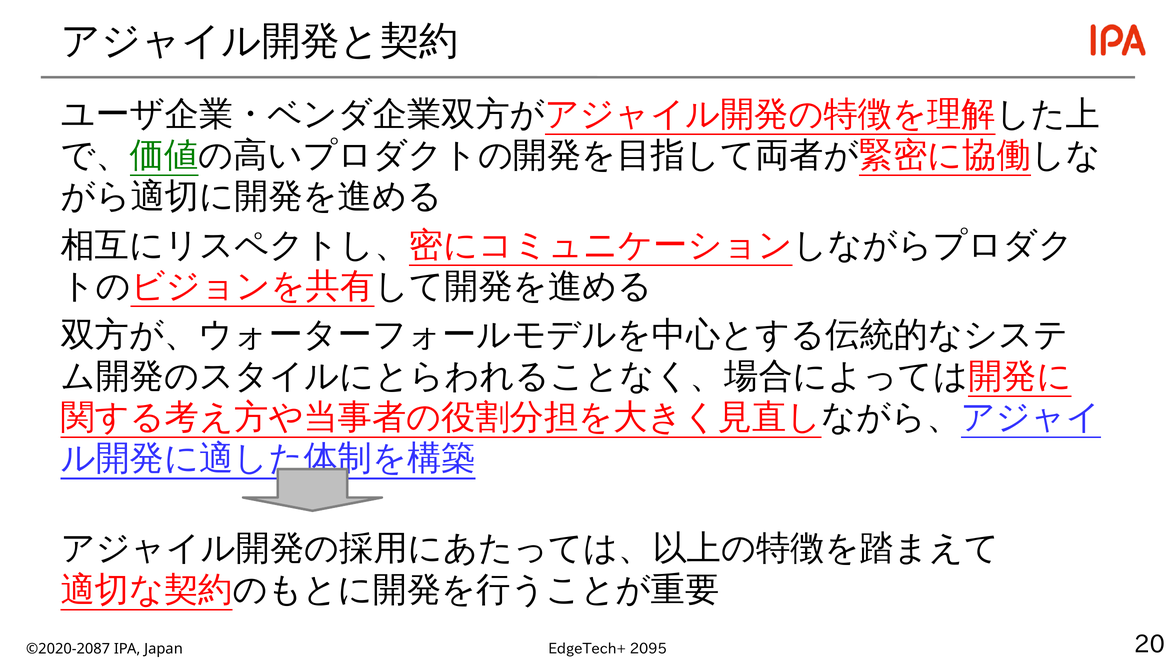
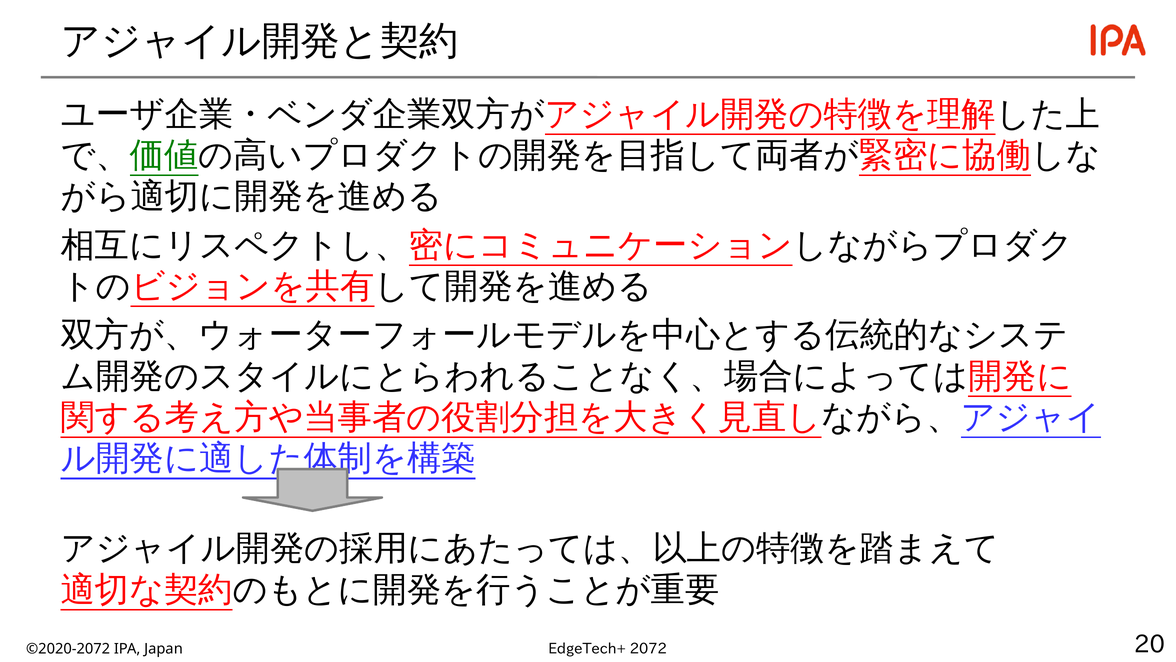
2095: 2095 -> 2072 (648, 649)
©2020-2087: ©2020-2087 -> ©2020-2072 (68, 649)
